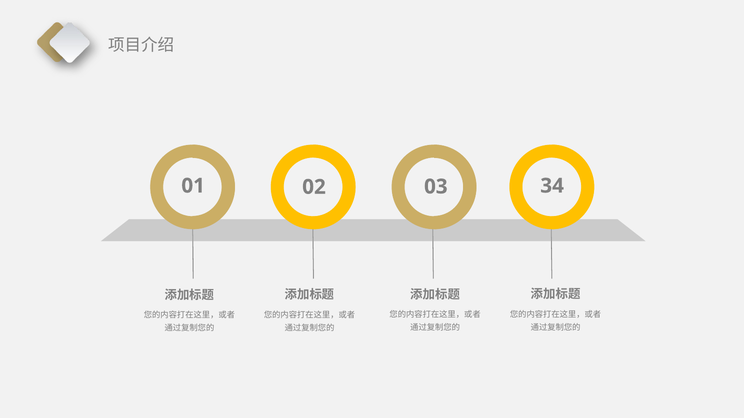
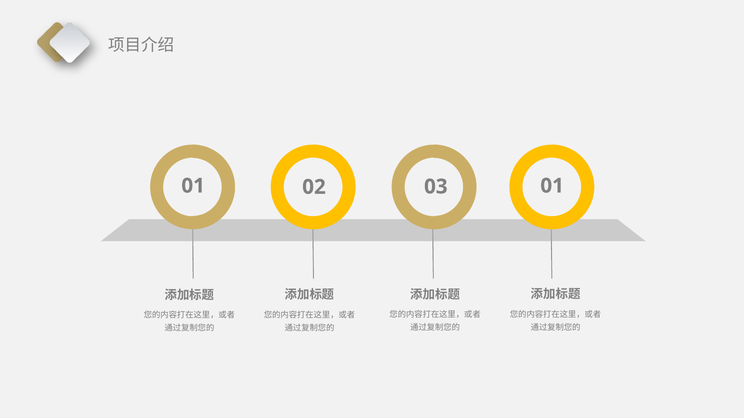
03 34: 34 -> 01 (552, 186)
